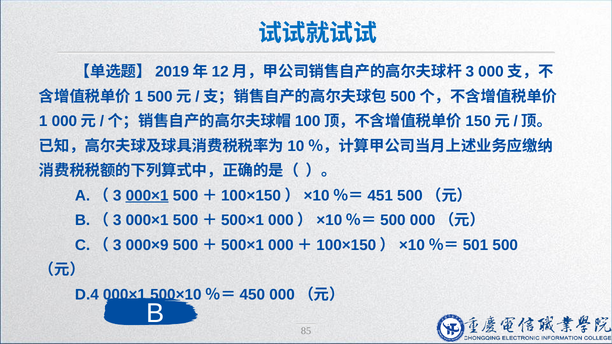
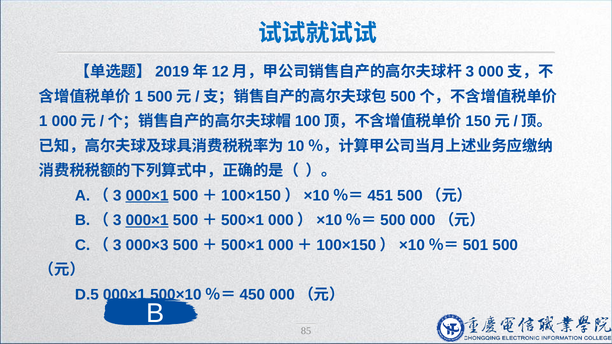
000×1 underline: none -> present (147, 220)
000×9: 000×9 -> 000×3 (147, 245)
D.4: D.4 -> D.5 (87, 295)
